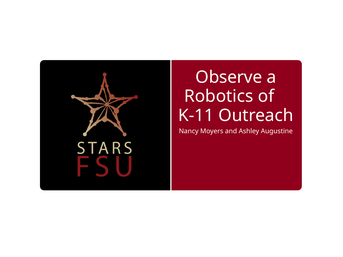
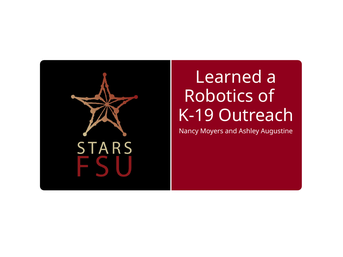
Observe: Observe -> Learned (229, 77)
K-11: K-11 -> K-19 (196, 115)
